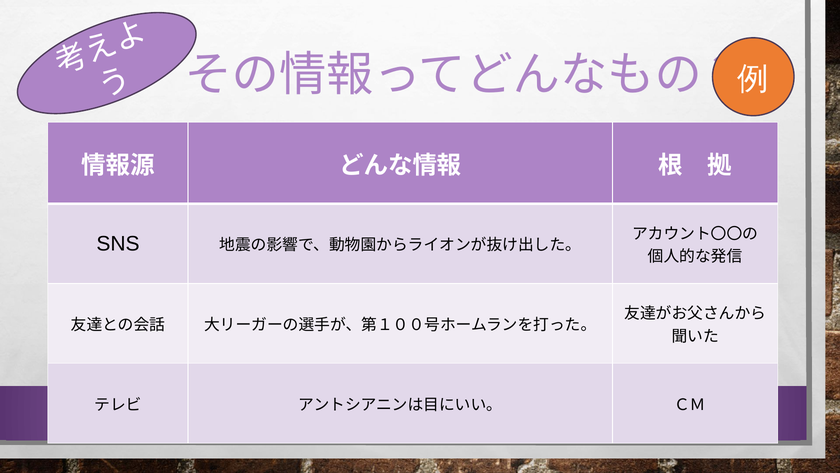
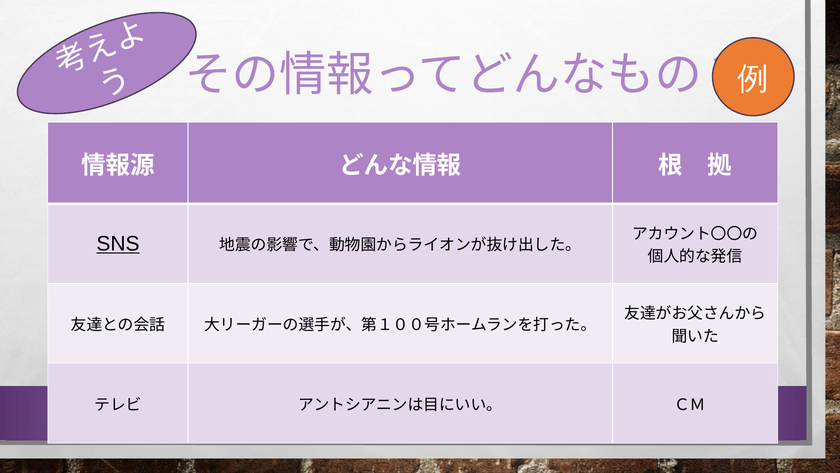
SNS underline: none -> present (118, 244)
